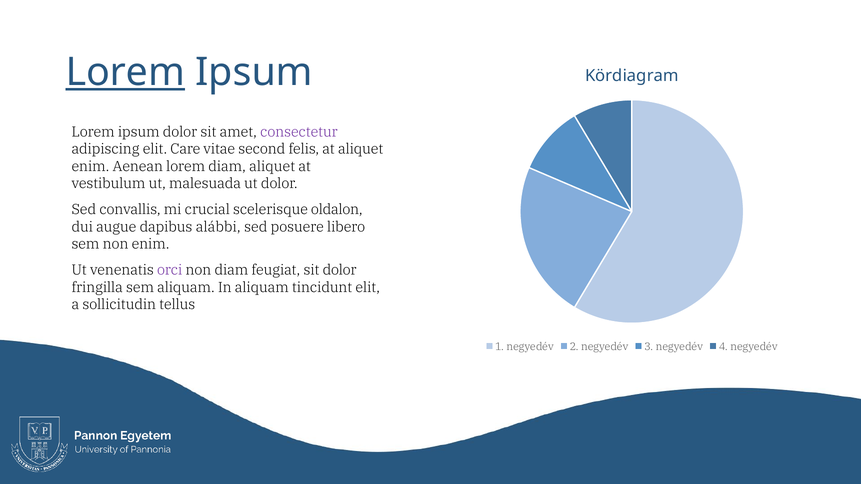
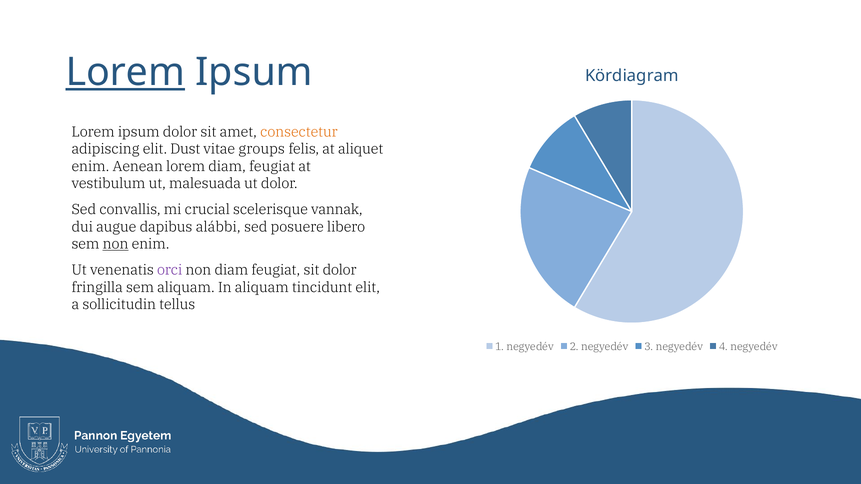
consectetur colour: purple -> orange (299, 132)
Care: Care -> Dust (185, 149)
second: second -> groups (262, 149)
lorem diam aliquet: aliquet -> feugiat (272, 166)
oldalon: oldalon -> vannak (337, 210)
non underline: none -> present (116, 244)
